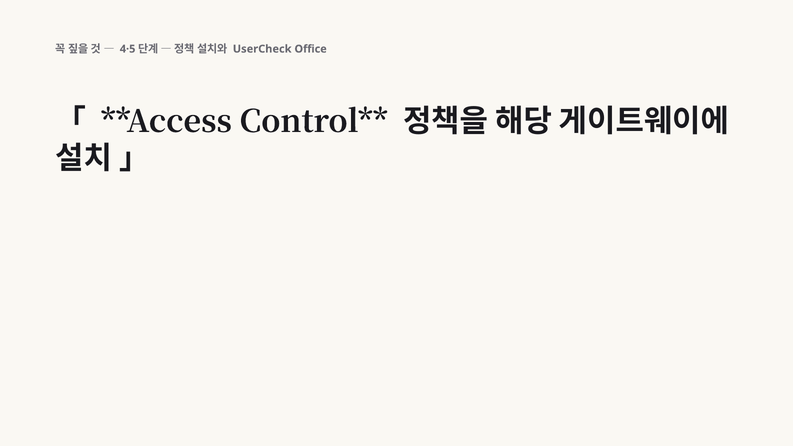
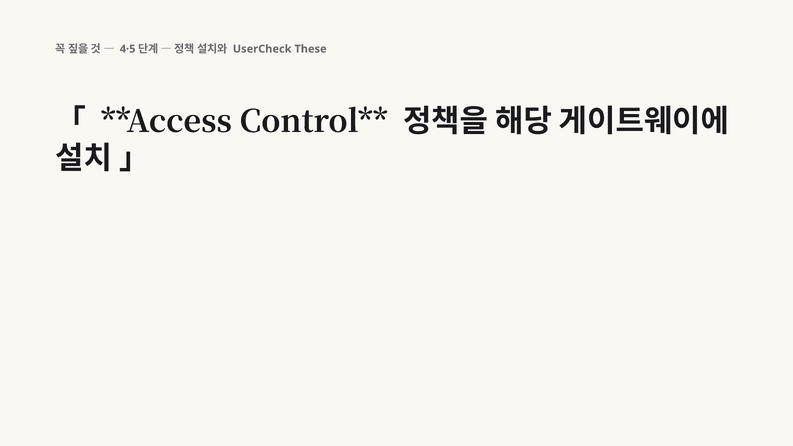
Office: Office -> These (311, 49)
